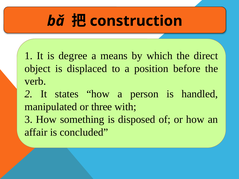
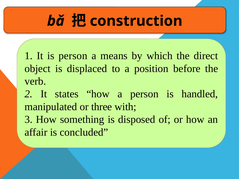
is degree: degree -> person (73, 56)
